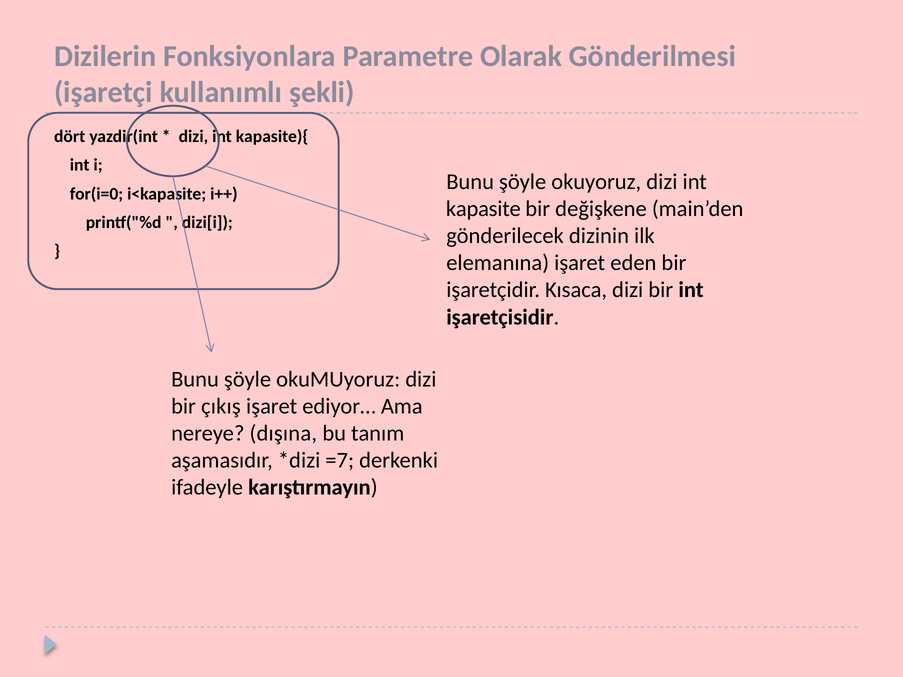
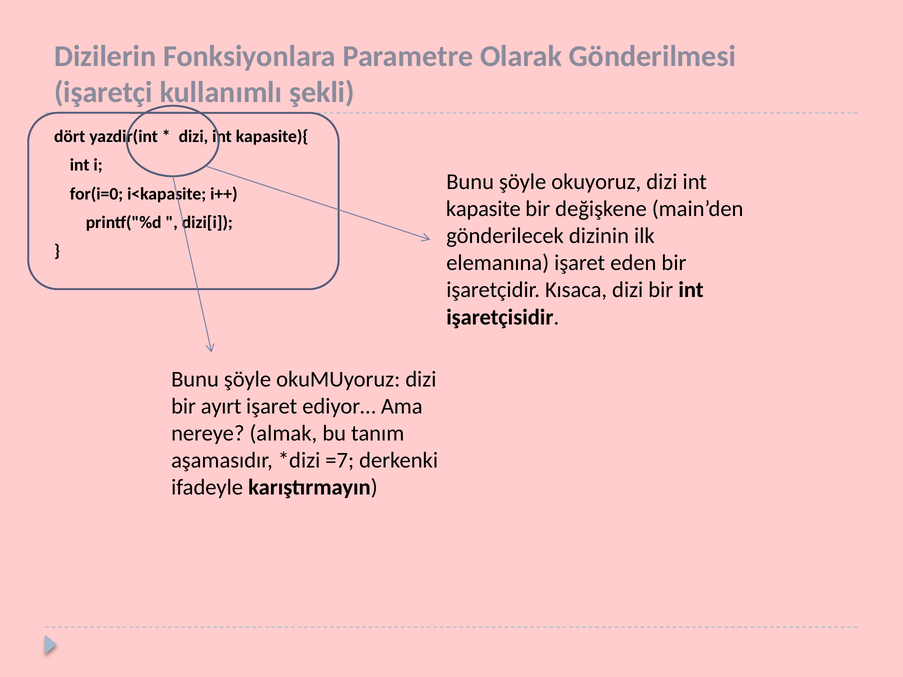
çıkış: çıkış -> ayırt (221, 406)
dışına: dışına -> almak (283, 433)
